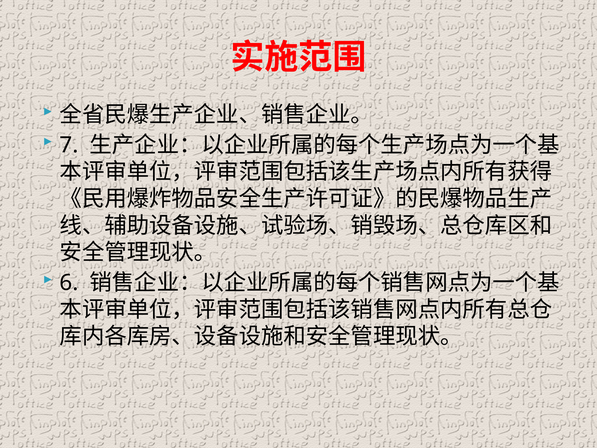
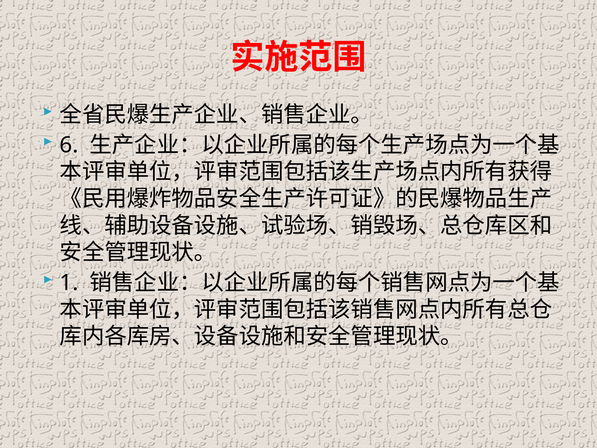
7: 7 -> 6 (69, 145)
6: 6 -> 1 (69, 283)
